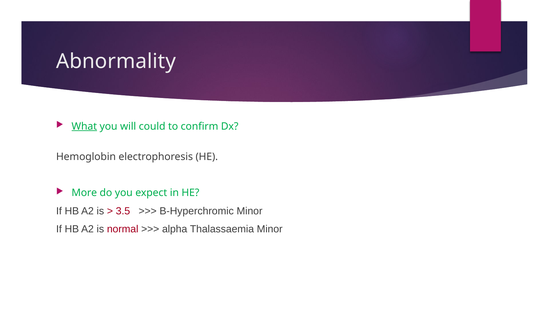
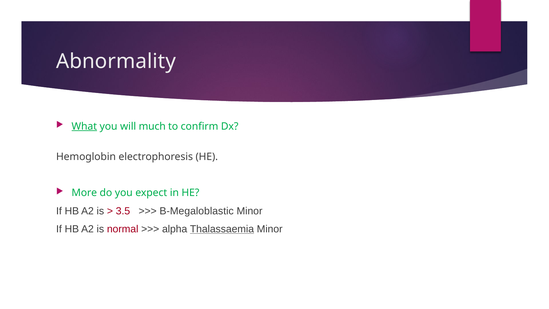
could: could -> much (152, 126)
B-Hyperchromic: B-Hyperchromic -> B-Megaloblastic (197, 211)
Thalassaemia underline: none -> present (222, 229)
